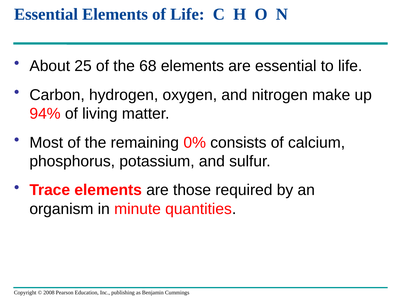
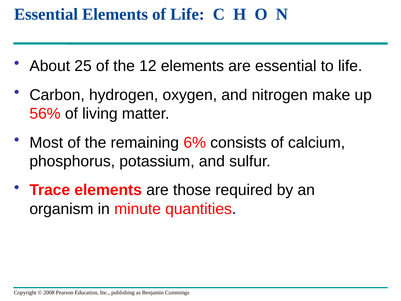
68: 68 -> 12 (148, 66)
94%: 94% -> 56% (45, 114)
0%: 0% -> 6% (195, 142)
